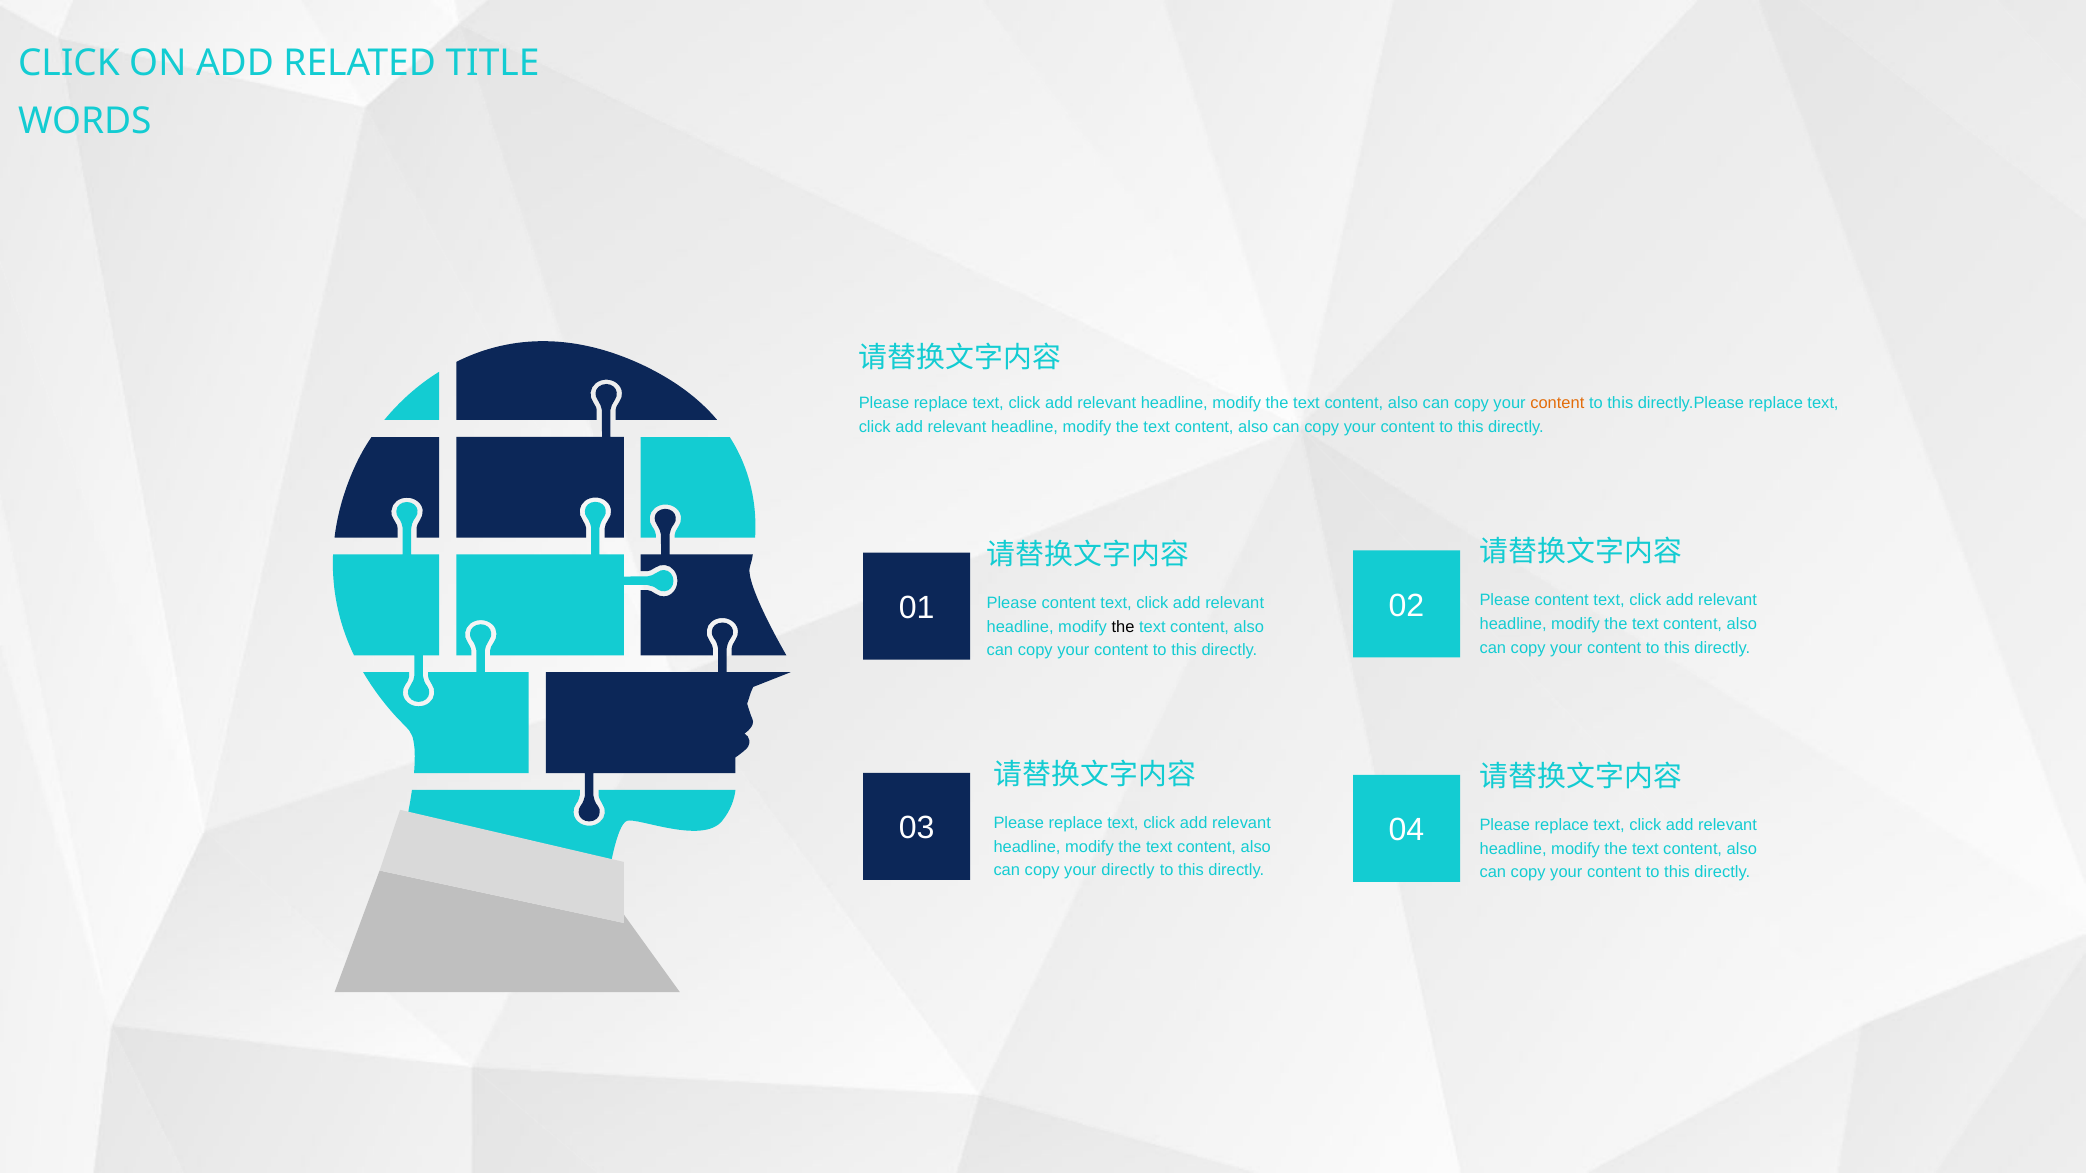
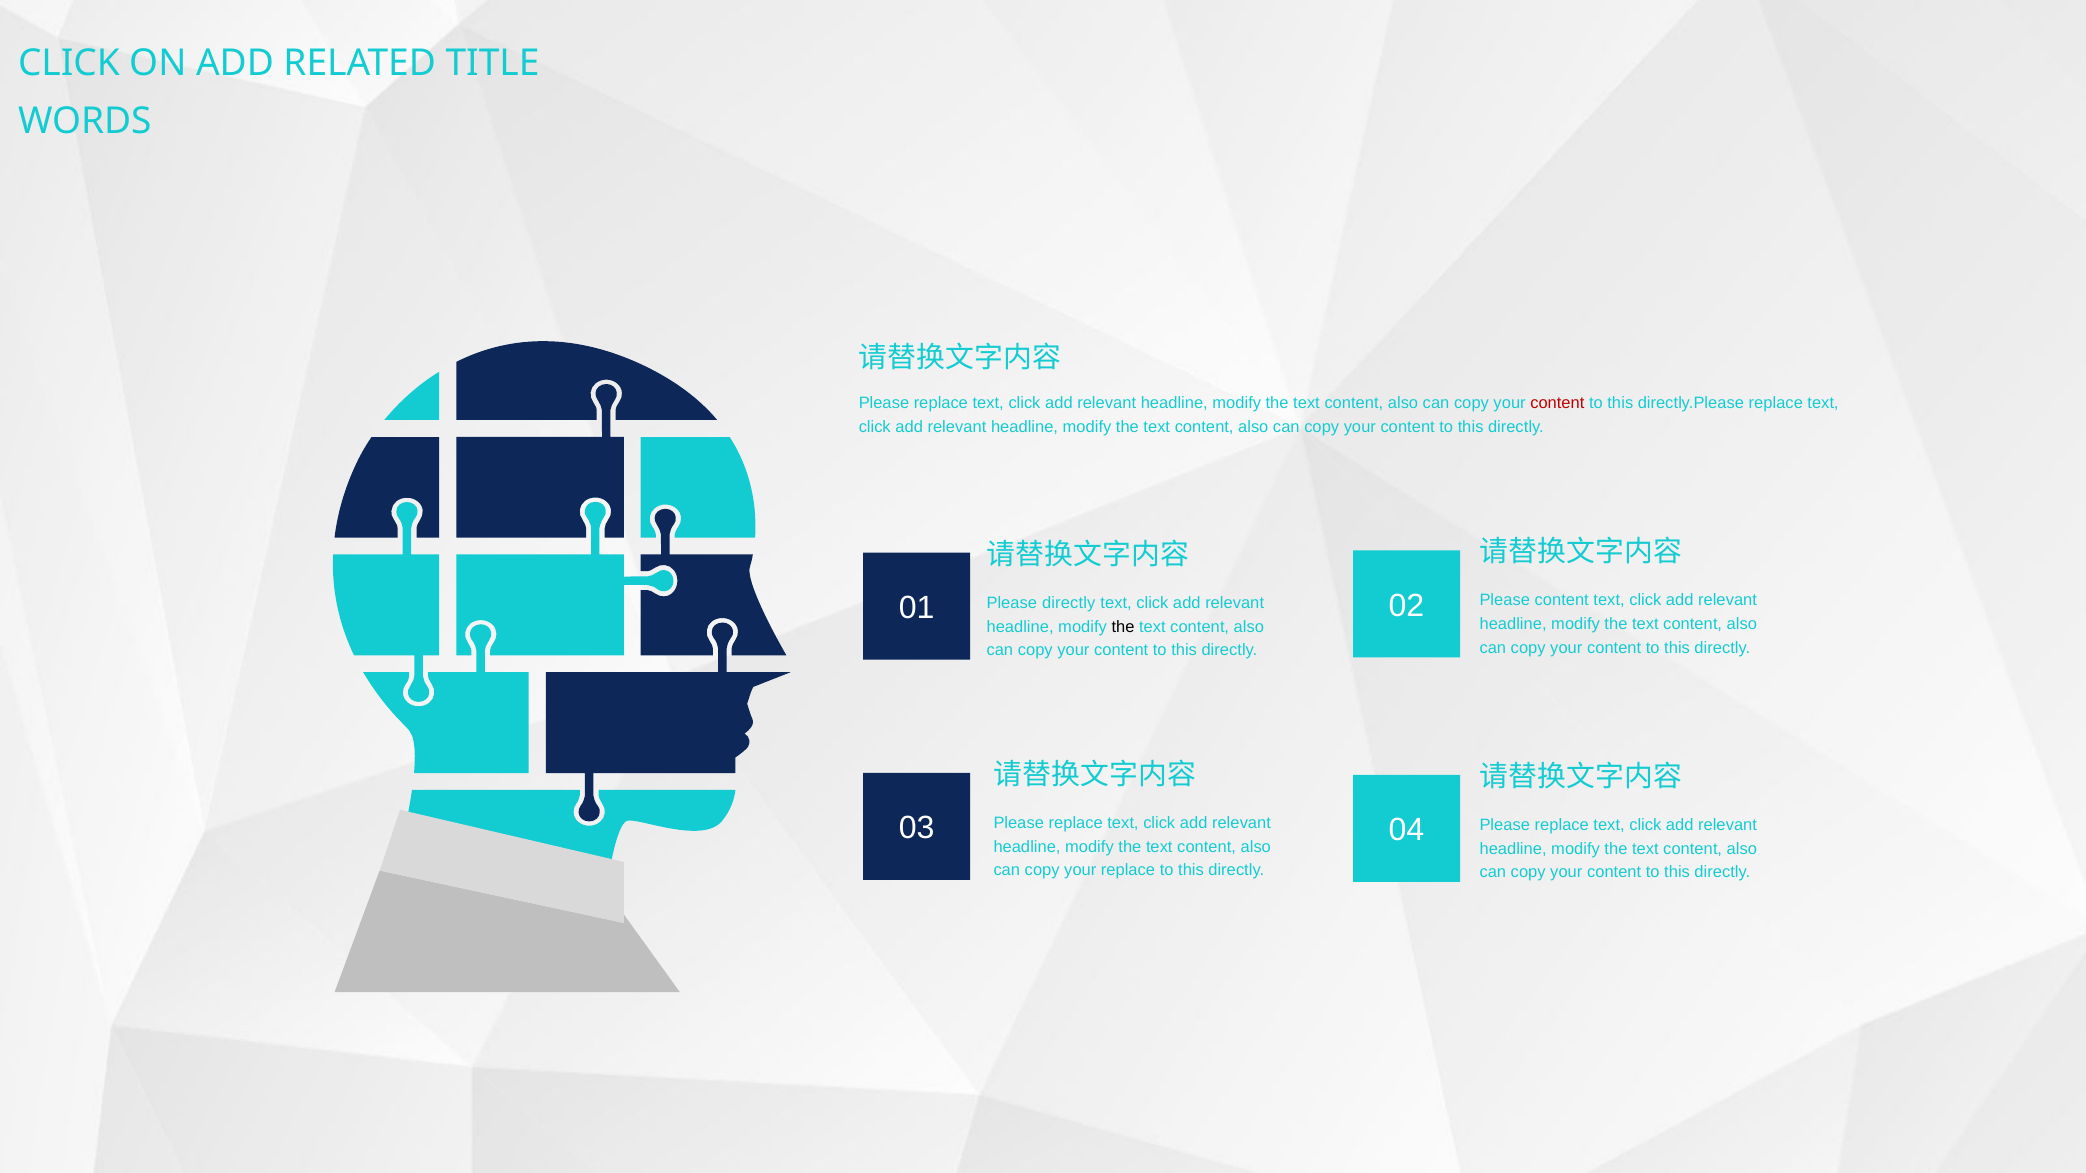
content colour: orange -> red (1557, 403)
content: content -> directly (1069, 603)
your directly: directly -> replace (1128, 871)
